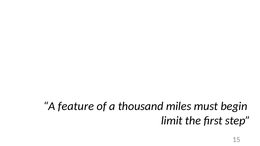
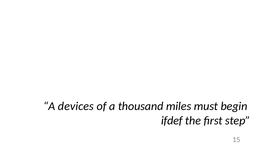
feature: feature -> devices (76, 106)
limit: limit -> ifdef (172, 121)
